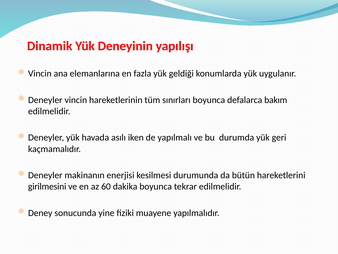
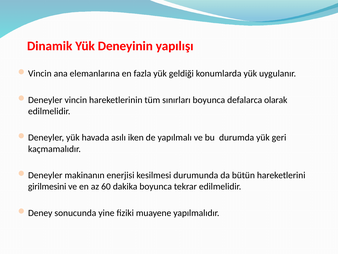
bakım: bakım -> olarak (276, 100)
